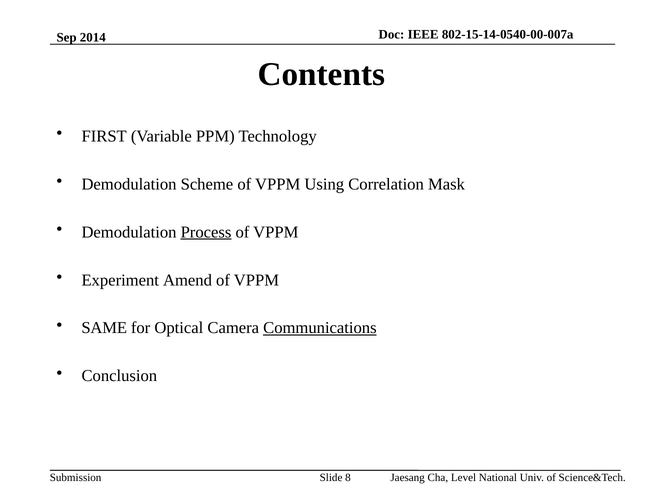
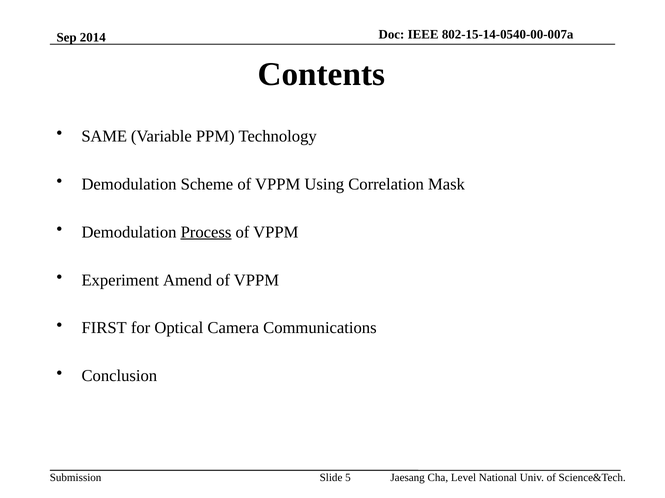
FIRST: FIRST -> SAME (104, 136)
SAME: SAME -> FIRST (104, 328)
Communications underline: present -> none (320, 328)
8: 8 -> 5 (348, 478)
